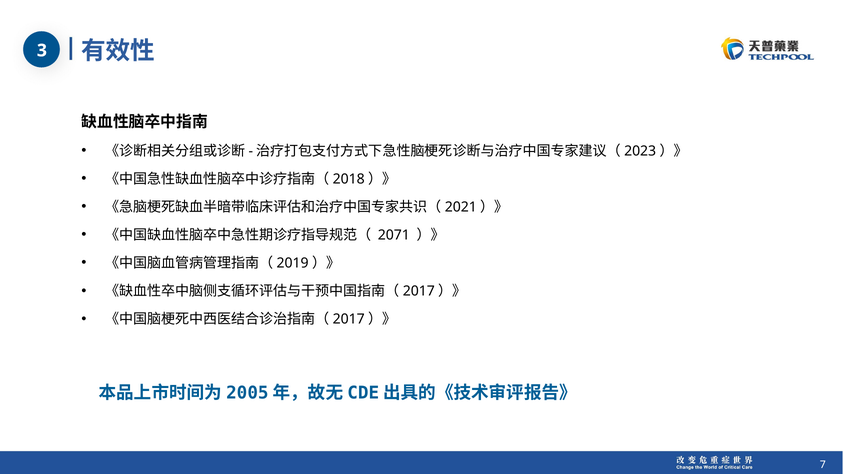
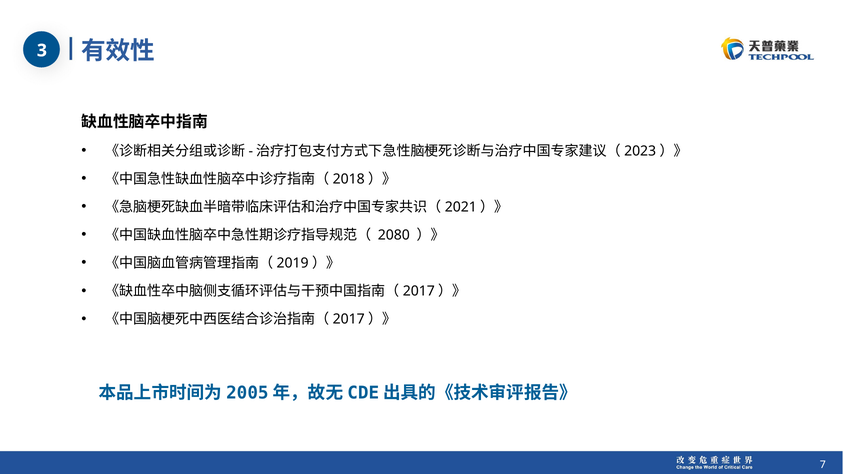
2071: 2071 -> 2080 (394, 235)
